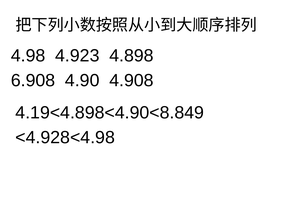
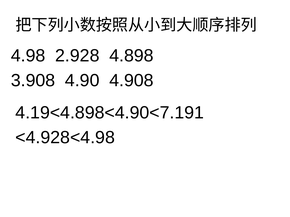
4.923: 4.923 -> 2.928 (77, 56)
6.908: 6.908 -> 3.908 (33, 81)
4.19<4.898<4.90<8.849: 4.19<4.898<4.90<8.849 -> 4.19<4.898<4.90<7.191 (110, 113)
